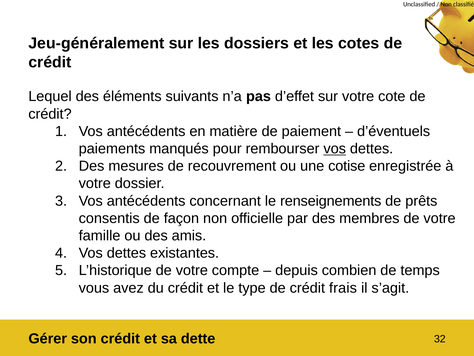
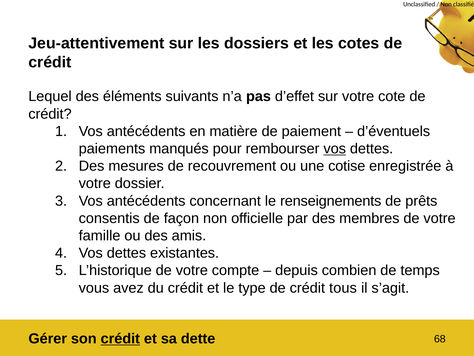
Jeu-généralement: Jeu-généralement -> Jeu-attentivement (96, 43)
frais: frais -> tous (343, 288)
crédit underline: none -> present (120, 338)
32: 32 -> 68 (440, 339)
